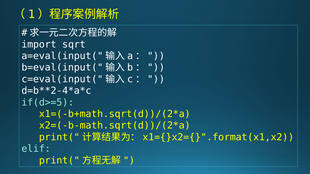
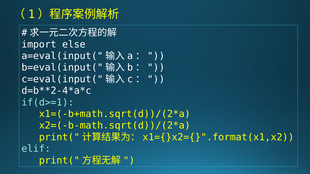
sqrt: sqrt -> else (74, 44)
if(d>=5: if(d>=5 -> if(d>=1 (48, 103)
